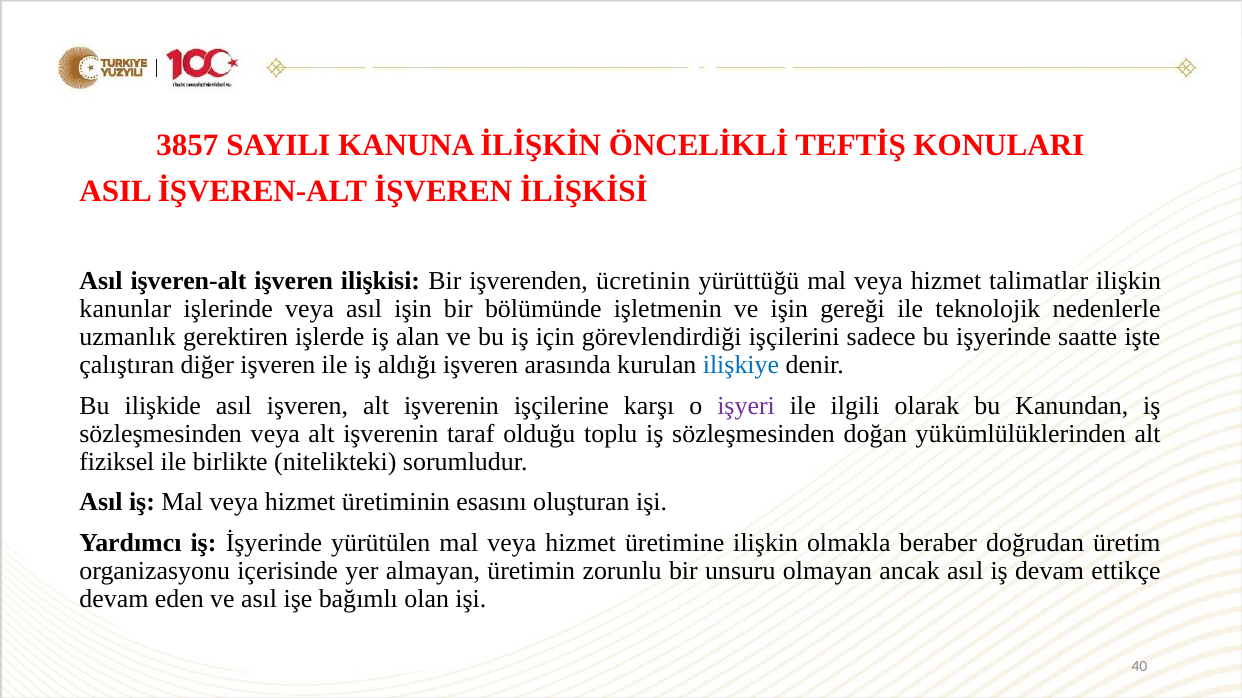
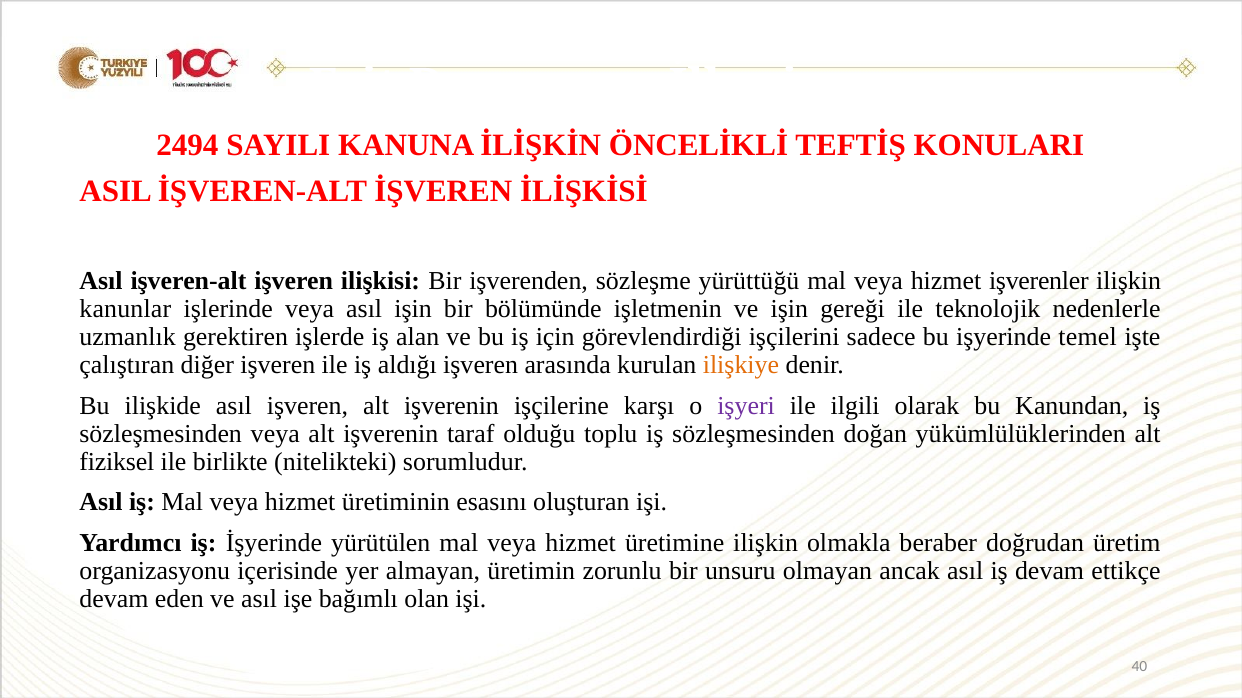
3857: 3857 -> 2494 (187, 145)
ücretinin: ücretinin -> sözleşme (643, 281)
talimatlar: talimatlar -> işverenler (1039, 281)
saatte: saatte -> temel (1088, 337)
ilişkiye colour: blue -> orange (741, 365)
